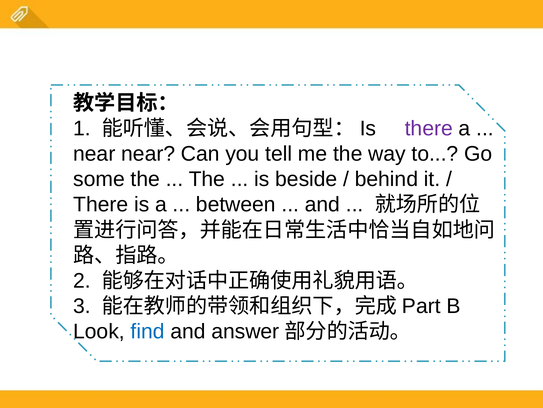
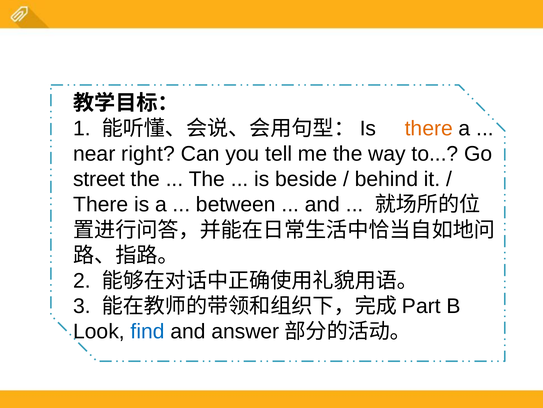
there colour: purple -> orange (429, 128)
near near: near -> right (148, 154)
some: some -> street (99, 179)
